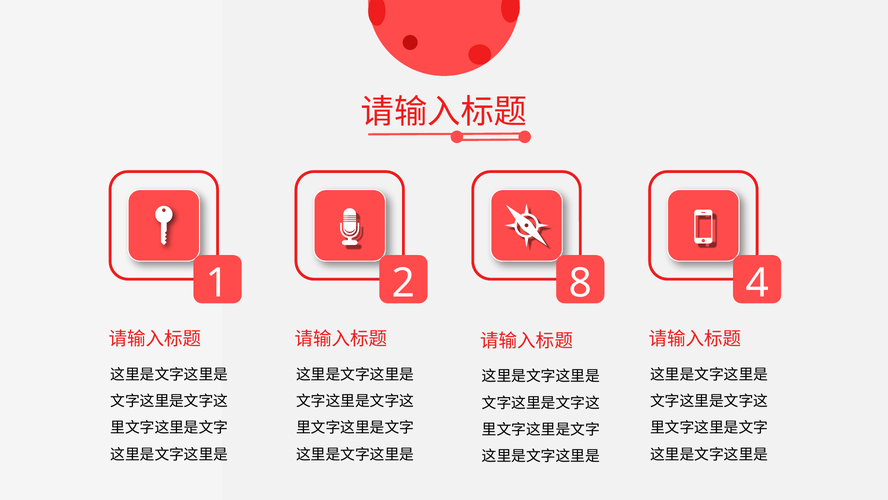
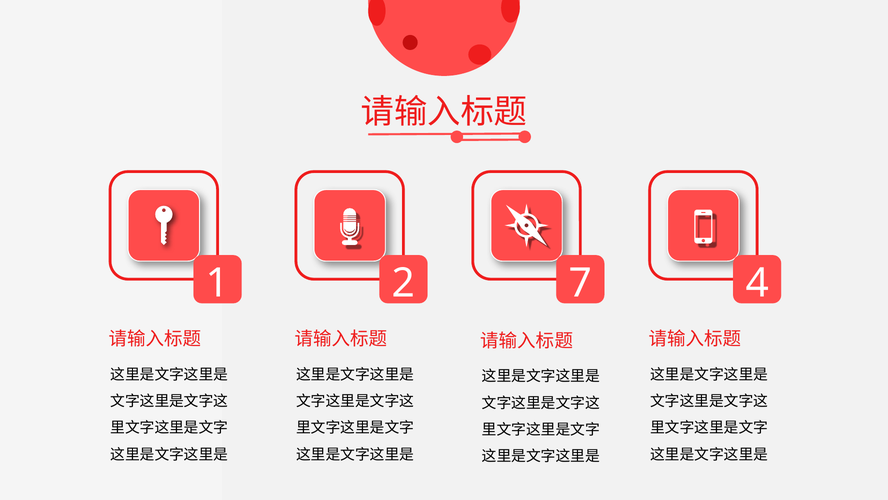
8: 8 -> 7 (580, 283)
